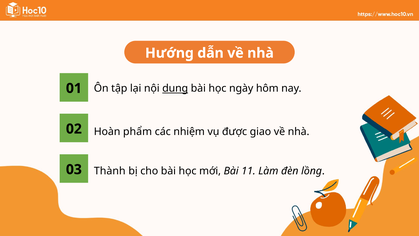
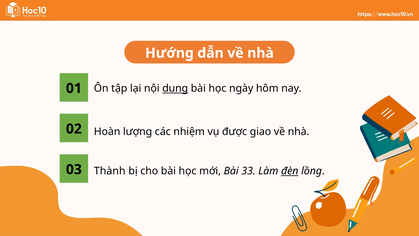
phẩm: phẩm -> lượng (138, 132)
11: 11 -> 33 (248, 171)
đèn underline: none -> present (290, 171)
